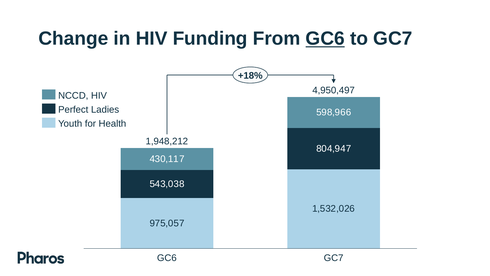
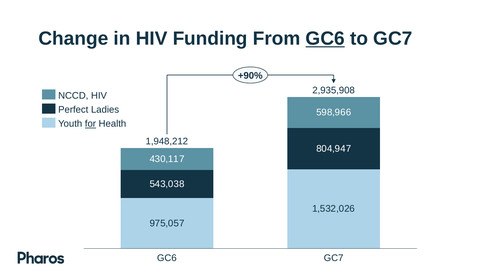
+18%: +18% -> +90% (250, 76)
4,950,497: 4,950,497 -> 2,935,908 (334, 90)
for underline: none -> present (90, 124)
